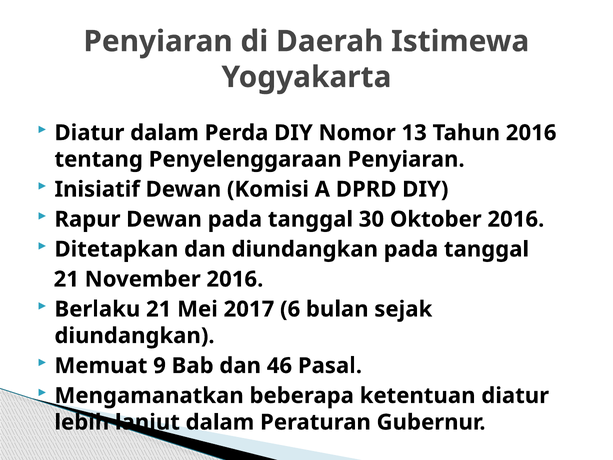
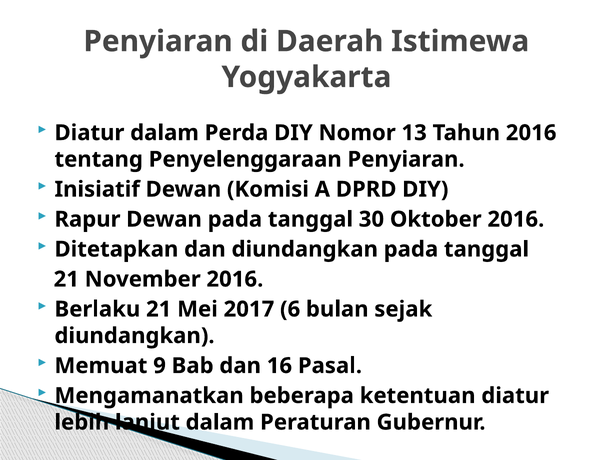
46: 46 -> 16 (279, 366)
